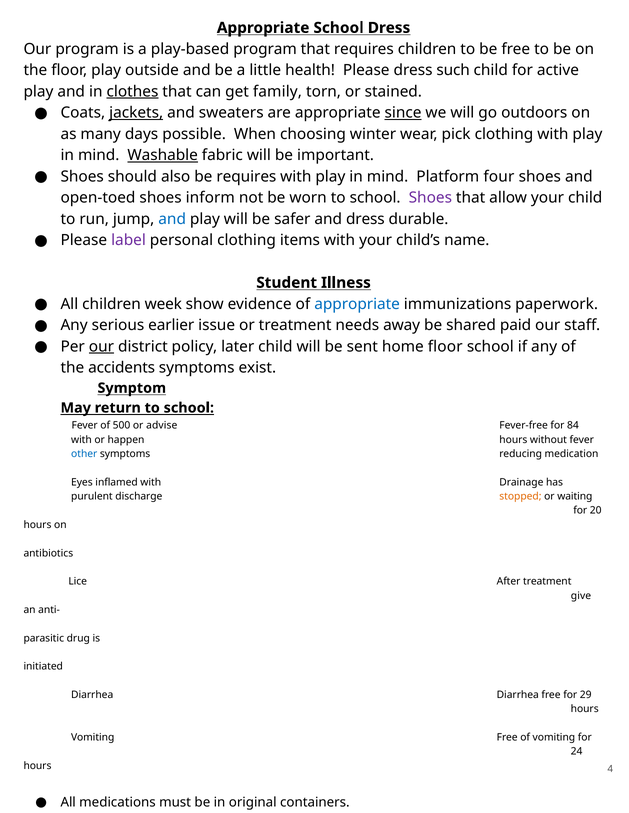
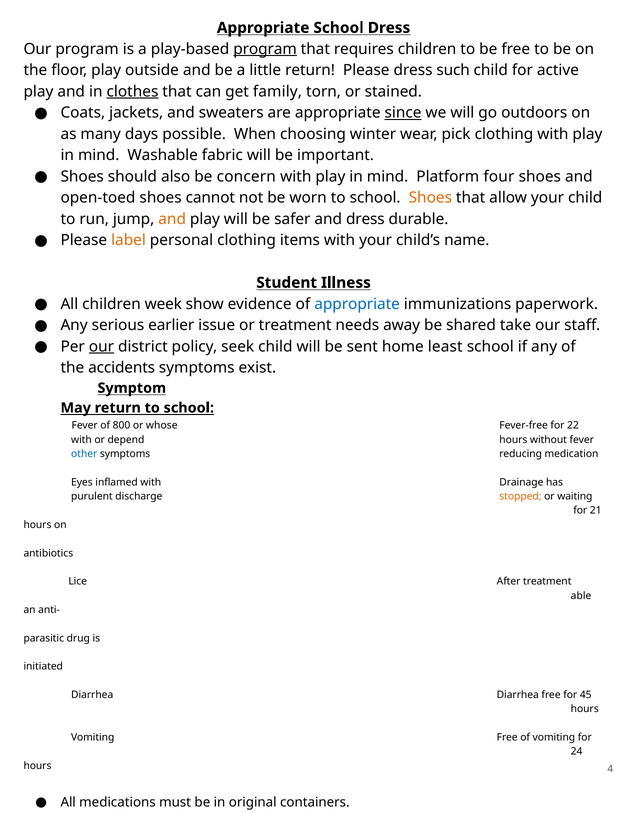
program underline: none -> present (265, 49)
little health: health -> return (310, 70)
jackets underline: present -> none (136, 113)
Washable underline: present -> none (163, 155)
be requires: requires -> concern (246, 177)
inform: inform -> cannot (210, 198)
Shoes colour: purple -> orange (430, 198)
and colour: blue -> orange (172, 219)
label colour: purple -> orange (129, 241)
paid: paid -> take (516, 326)
later: later -> seek (238, 347)
home floor: floor -> least (445, 347)
500: 500 -> 800 (121, 426)
advise: advise -> whose (162, 426)
84: 84 -> 22 (573, 426)
happen: happen -> depend (126, 440)
20: 20 -> 21 (596, 511)
give: give -> able (581, 596)
29: 29 -> 45 (586, 696)
